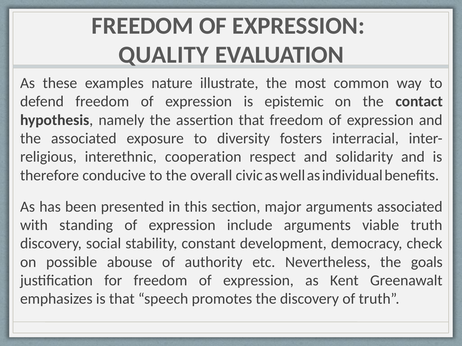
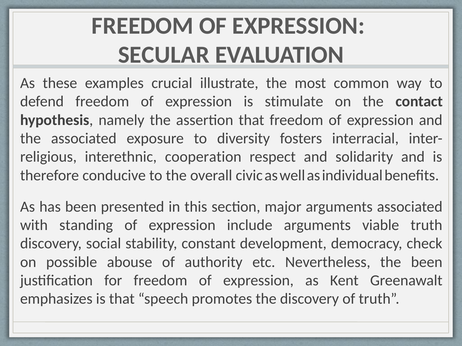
QUALITY: QUALITY -> SECULAR (164, 55)
nature: nature -> crucial (172, 83)
epistemic: epistemic -> stimulate (294, 102)
the goals: goals -> been (427, 262)
